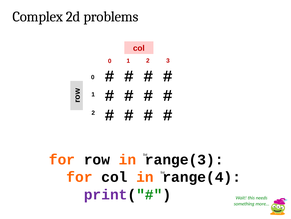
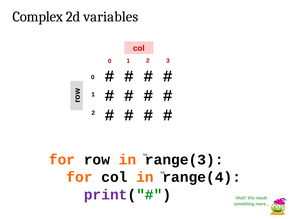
problems: problems -> variables (111, 17)
